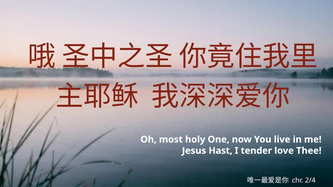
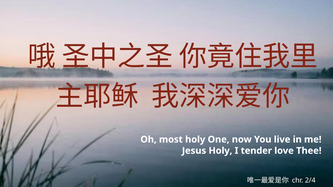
Jesus Hast: Hast -> Holy (220, 151)
